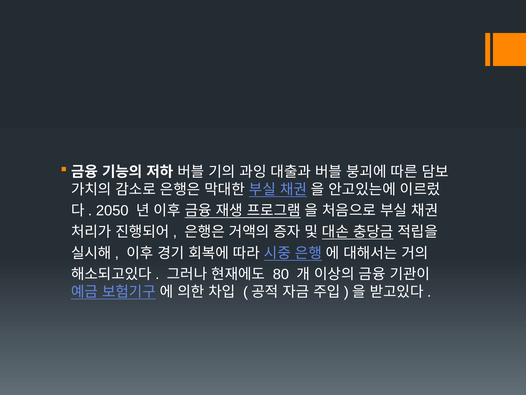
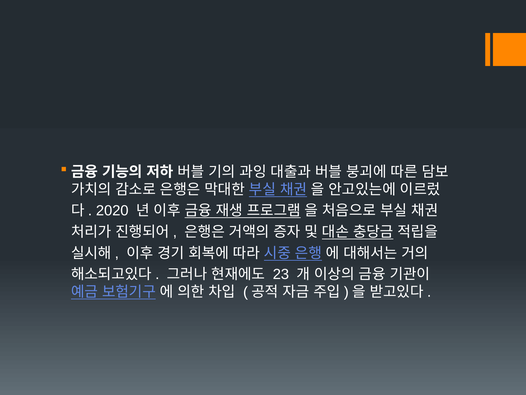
2050: 2050 -> 2020 (112, 211)
80: 80 -> 23 (281, 274)
